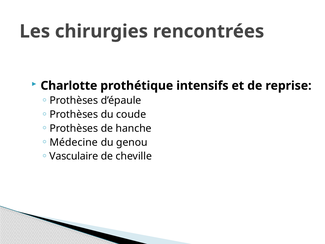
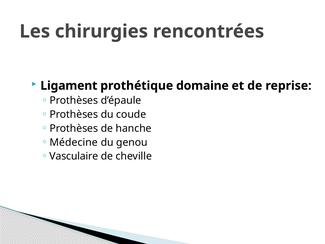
Charlotte: Charlotte -> Ligament (69, 86)
intensifs: intensifs -> domaine (202, 86)
